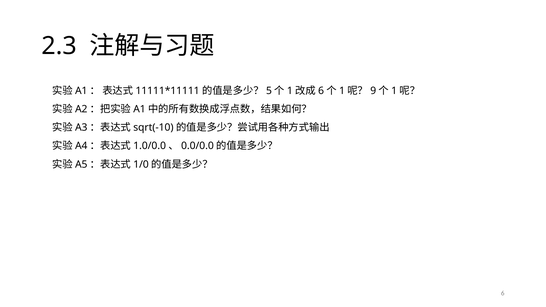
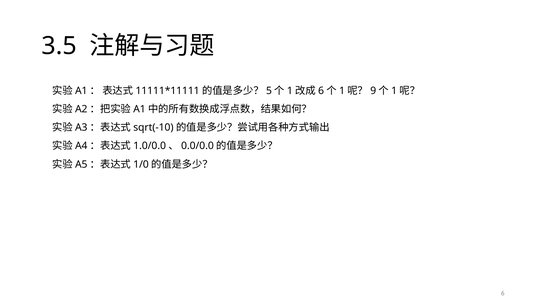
2.3: 2.3 -> 3.5 (59, 46)
